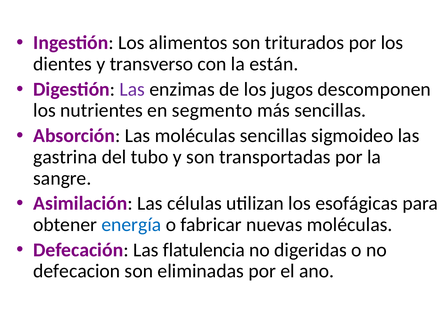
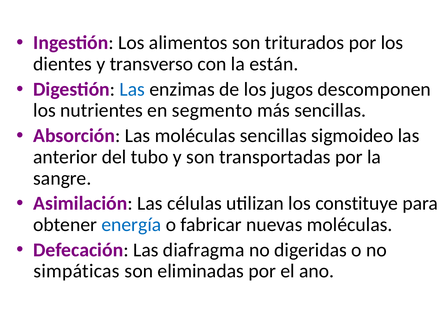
Las colour: purple -> blue (132, 89)
gastrina: gastrina -> anterior (65, 157)
esofágicas: esofágicas -> constituye (357, 204)
flatulencia: flatulencia -> diafragma (204, 250)
defecacion: defecacion -> simpáticas (77, 271)
